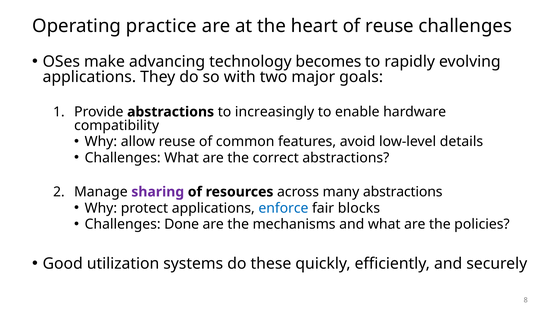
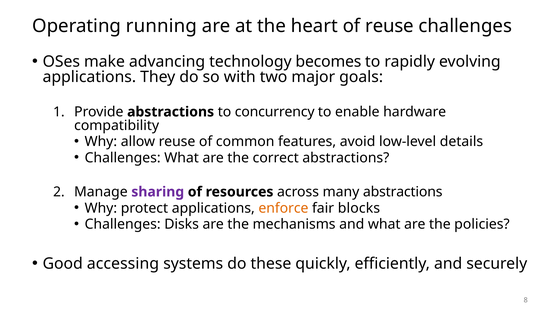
practice: practice -> running (161, 26)
increasingly: increasingly -> concurrency (275, 112)
enforce colour: blue -> orange (283, 208)
Done: Done -> Disks (182, 224)
utilization: utilization -> accessing (123, 264)
